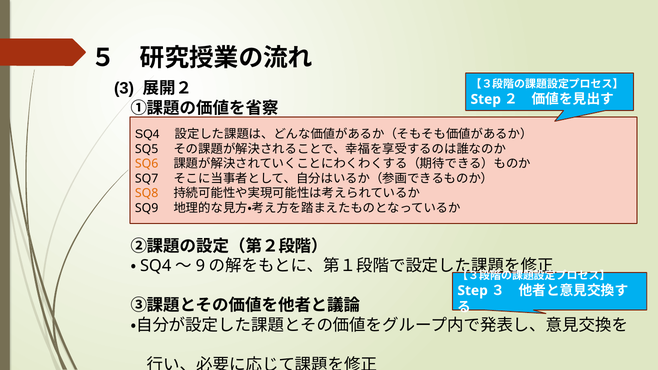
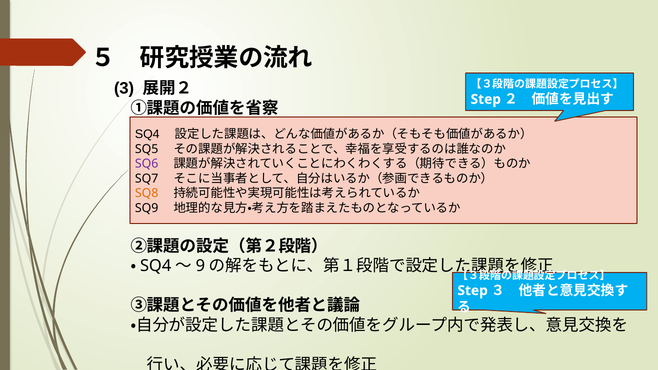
SQ6 colour: orange -> purple (147, 164)
